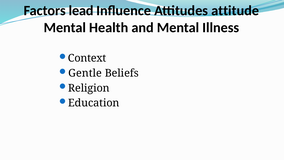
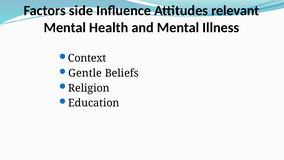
lead: lead -> side (81, 11)
attitude: attitude -> relevant (235, 11)
